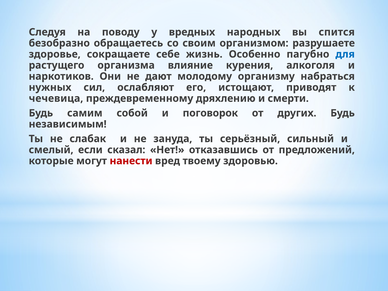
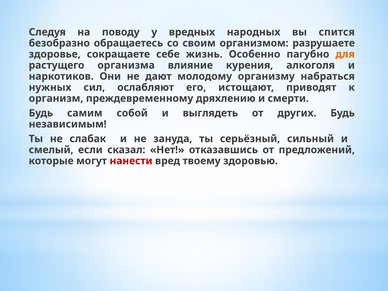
для colour: blue -> orange (345, 54)
чечевица: чечевица -> организм (56, 98)
поговорок: поговорок -> выглядеть (210, 113)
